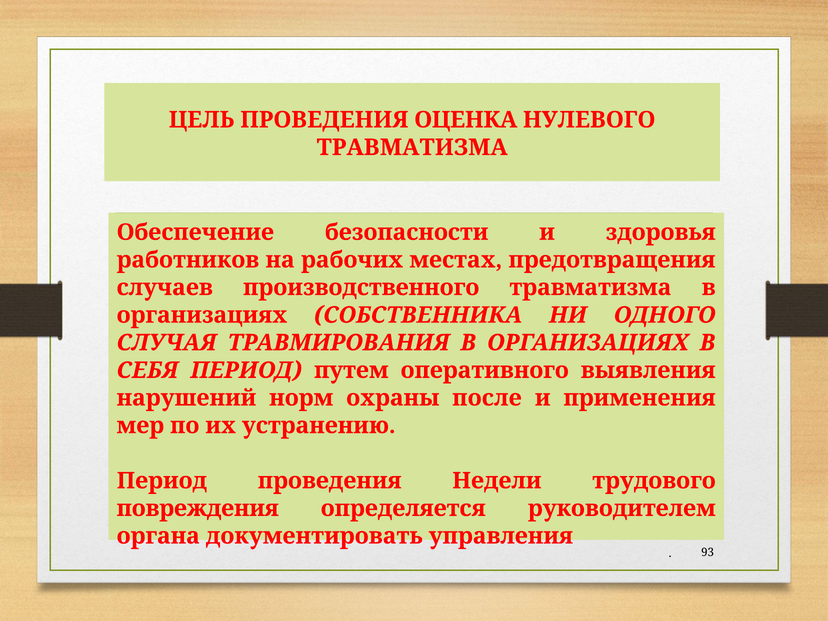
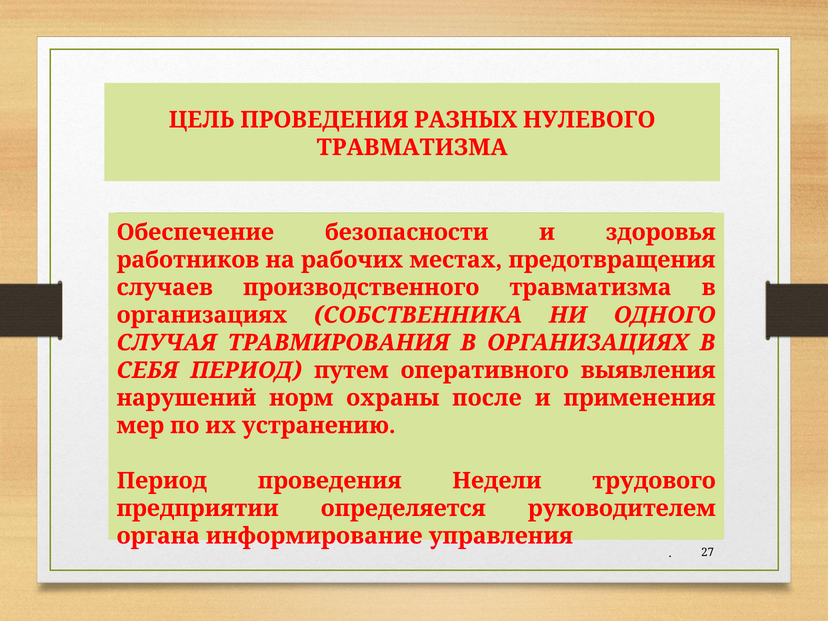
ОЦЕНКА: ОЦЕНКА -> РАЗНЫХ (466, 120)
повреждения: повреждения -> предприятии (198, 508)
документировать: документировать -> информирование (314, 536)
93: 93 -> 27 (708, 552)
